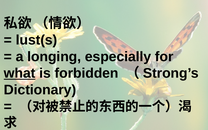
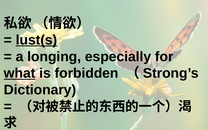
lust(s underline: none -> present (37, 40)
